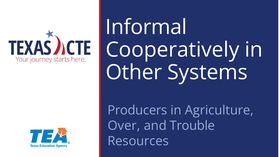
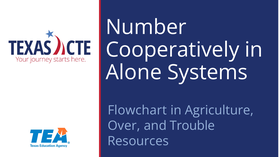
Informal: Informal -> Number (146, 27)
Other: Other -> Alone (134, 72)
Producers: Producers -> Flowchart (137, 110)
